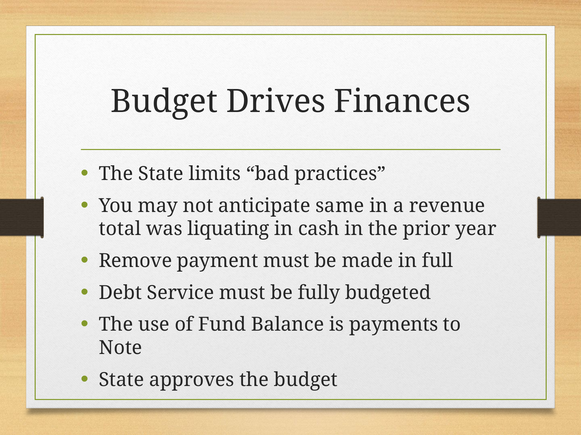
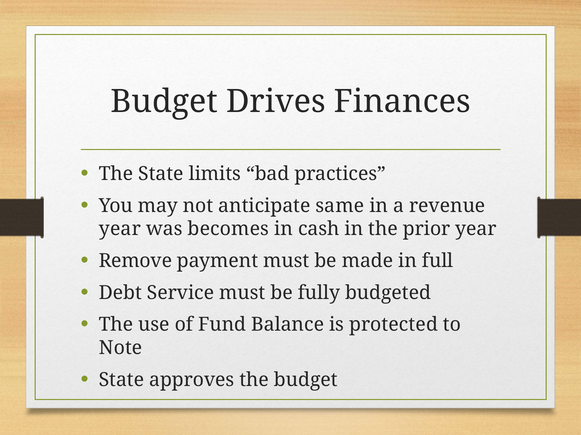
total: total -> year (120, 229)
liquating: liquating -> becomes (228, 229)
payments: payments -> protected (393, 325)
